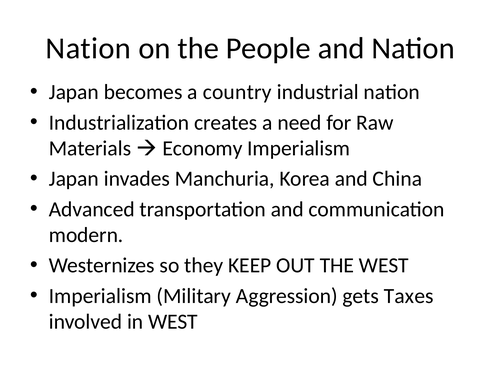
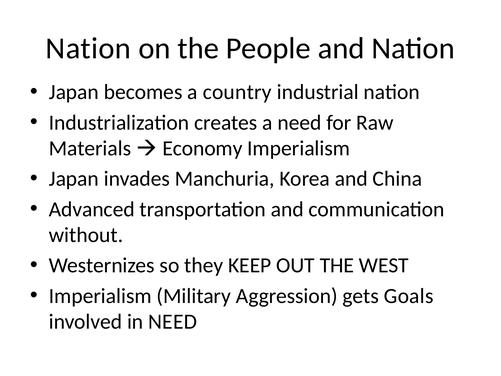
modern: modern -> without (86, 235)
Taxes: Taxes -> Goals (409, 296)
in WEST: WEST -> NEED (173, 322)
